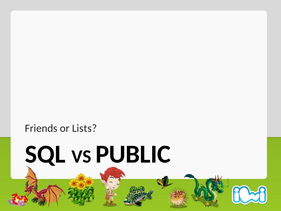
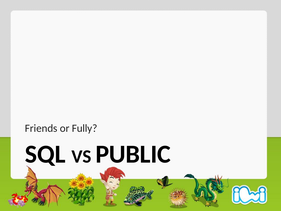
Lists: Lists -> Fully (85, 128)
